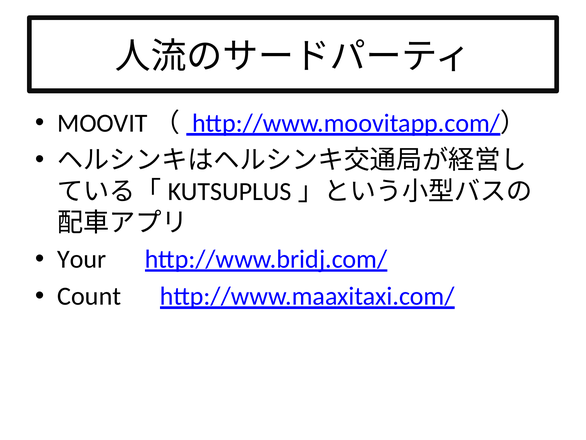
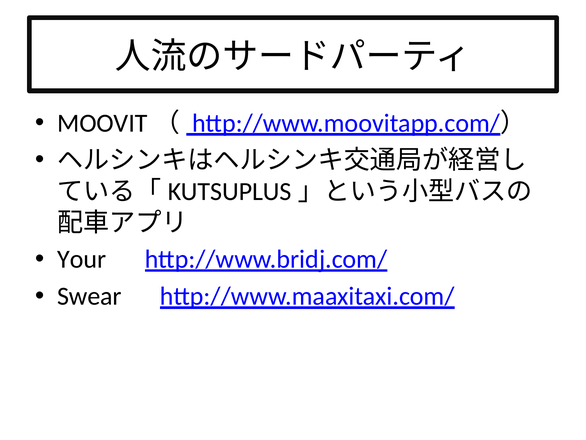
Count: Count -> Swear (89, 296)
